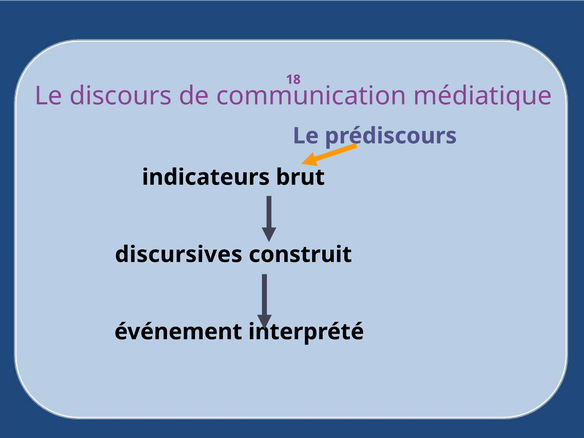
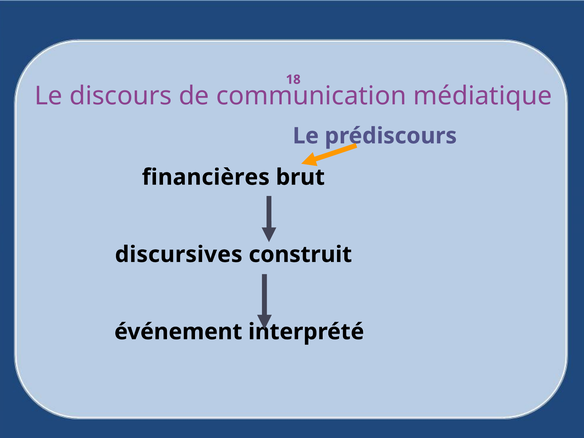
indicateurs: indicateurs -> financières (206, 177)
